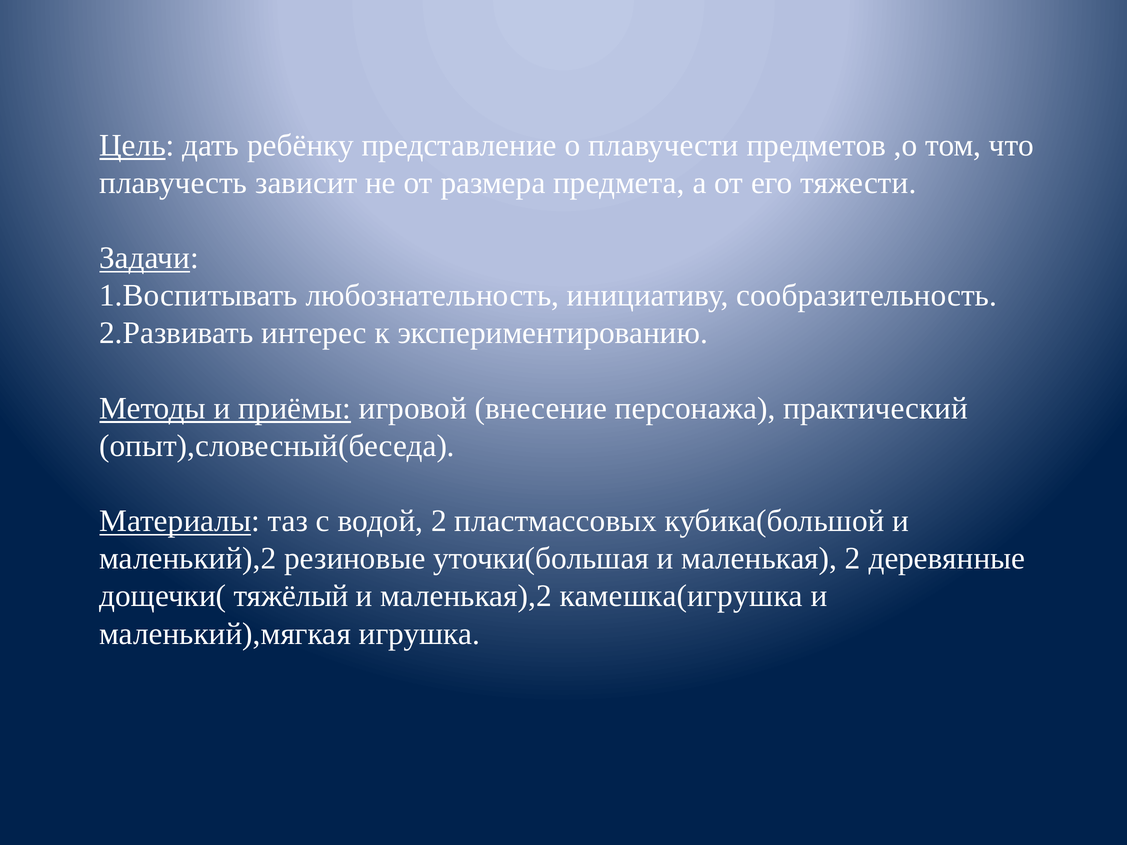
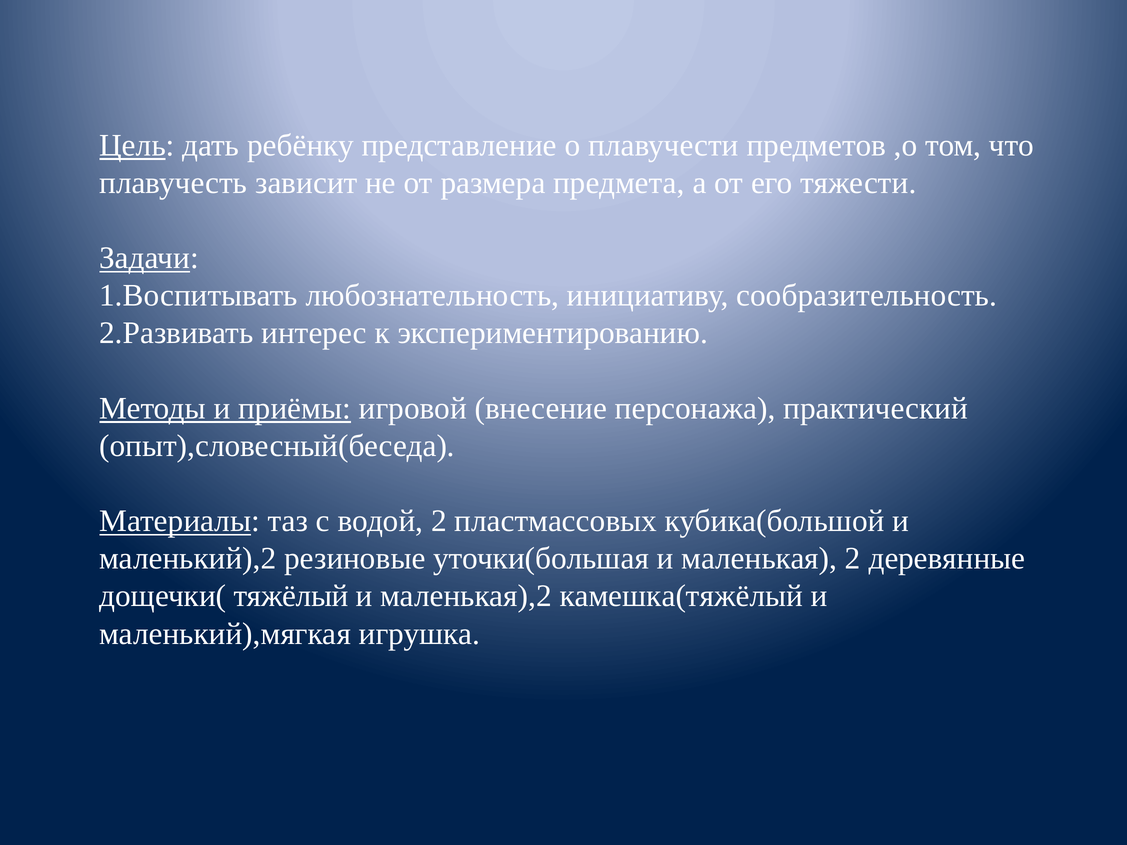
камешка(игрушка: камешка(игрушка -> камешка(тяжёлый (681, 596)
